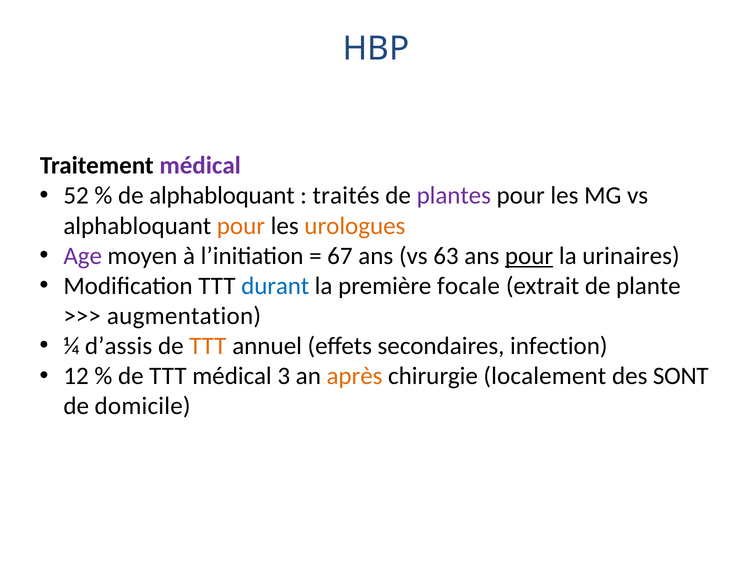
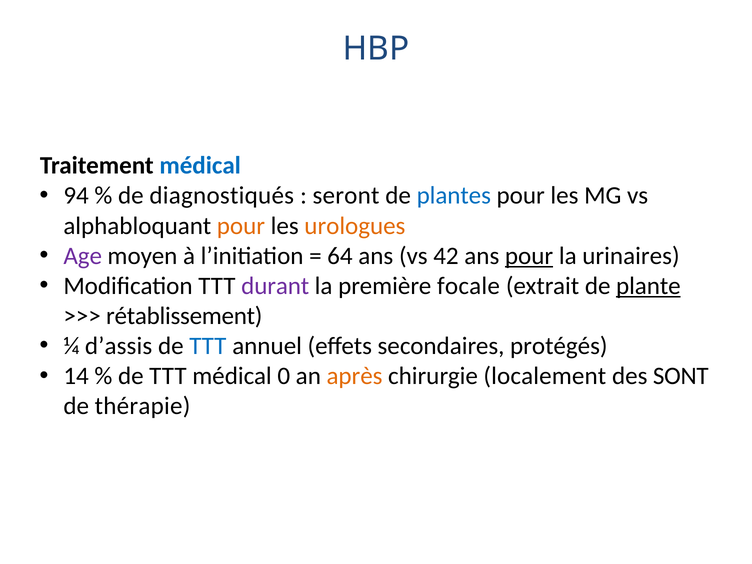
médical colour: purple -> blue (200, 166)
52: 52 -> 94 (76, 196)
de alphabloquant: alphabloquant -> diagnostiqués (222, 196)
traités: traités -> seront (346, 196)
plantes colour: purple -> blue (454, 196)
67: 67 -> 64 (340, 256)
63: 63 -> 42 (446, 256)
durant colour: blue -> purple (275, 286)
plante underline: none -> present (648, 286)
augmentation: augmentation -> rétablissement (184, 316)
TTT colour: orange -> blue (208, 346)
infection: infection -> protégés (559, 346)
12: 12 -> 14 (76, 376)
3: 3 -> 0 (284, 376)
domicile: domicile -> thérapie (143, 406)
